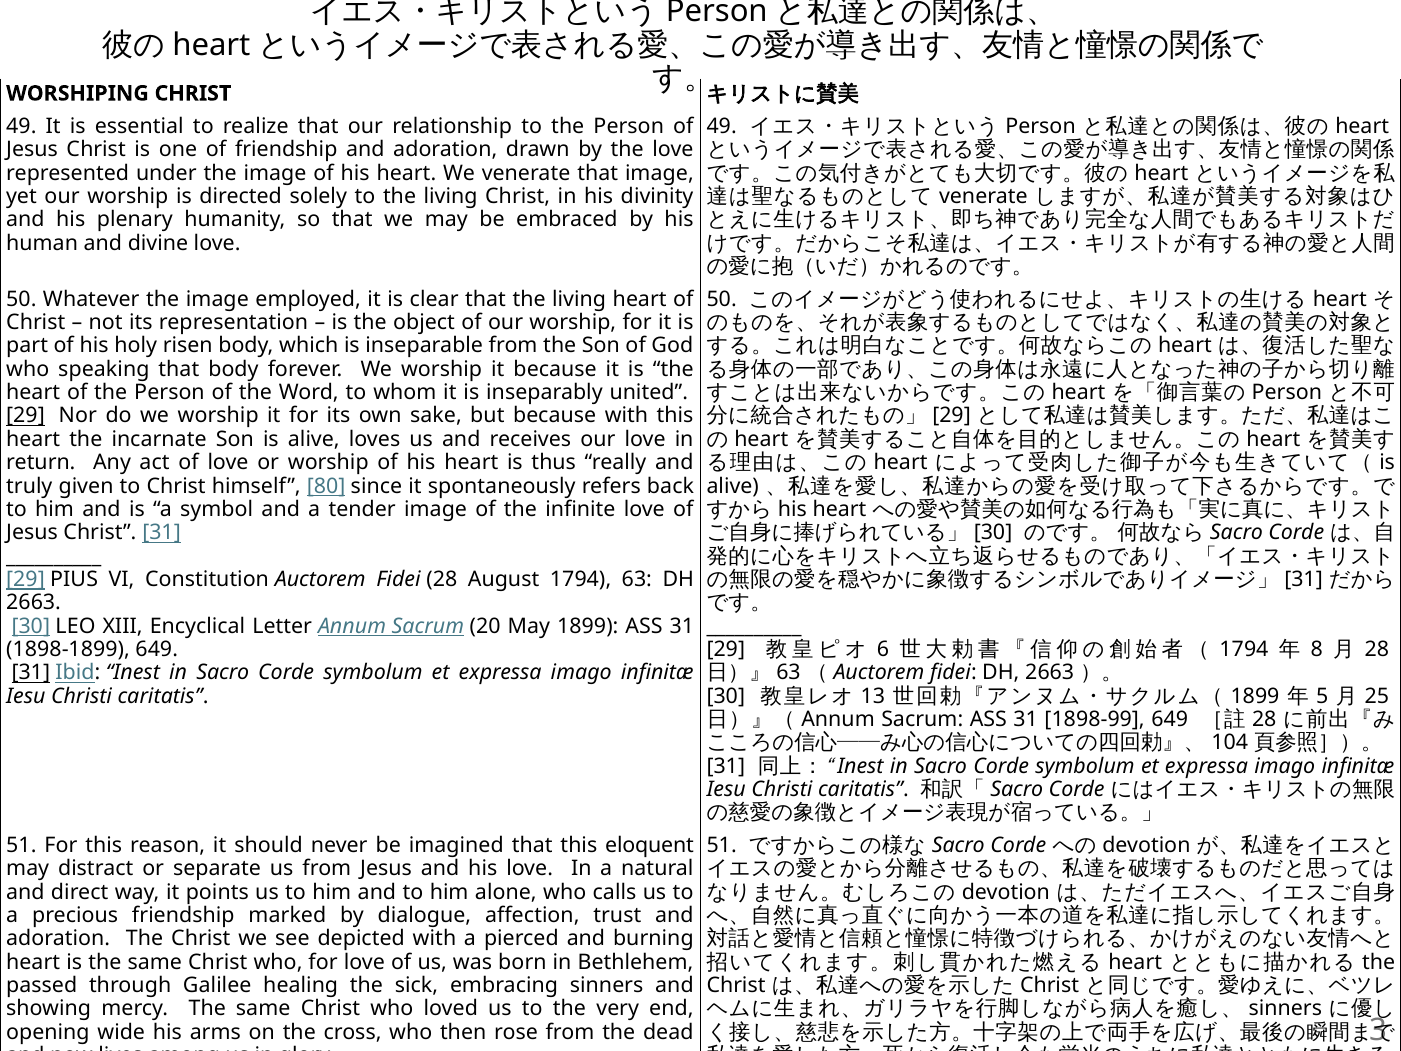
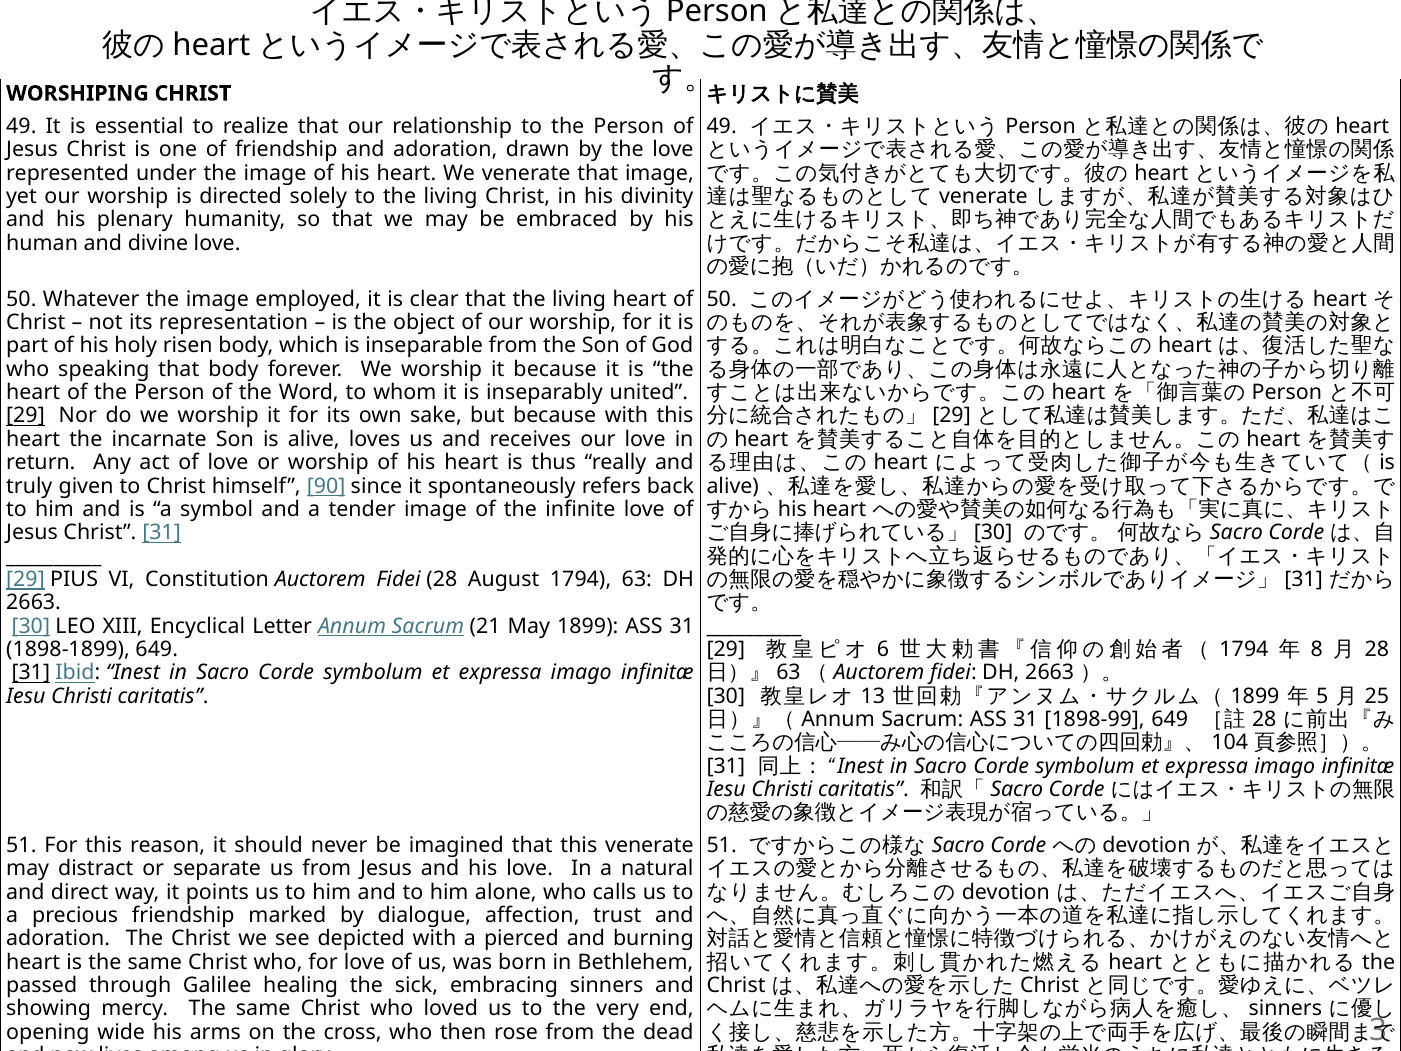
80: 80 -> 90 (326, 486)
20: 20 -> 21 (485, 626)
this eloquent: eloquent -> venerate (649, 845)
